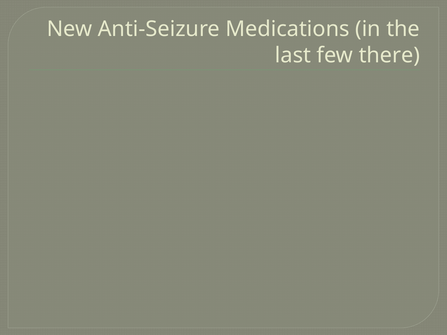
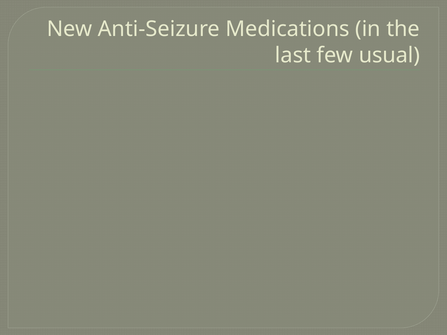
there: there -> usual (389, 55)
